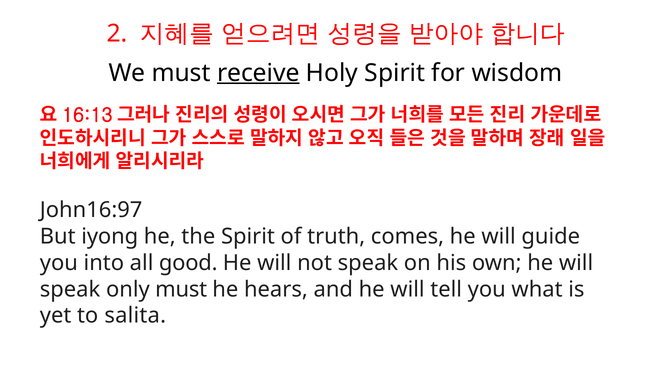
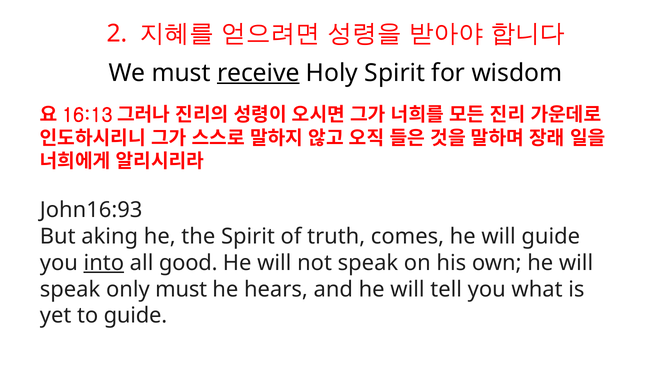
John16:97: John16:97 -> John16:93 (91, 210)
iyong: iyong -> aking (110, 236)
into underline: none -> present (104, 263)
to salita: salita -> guide (135, 315)
